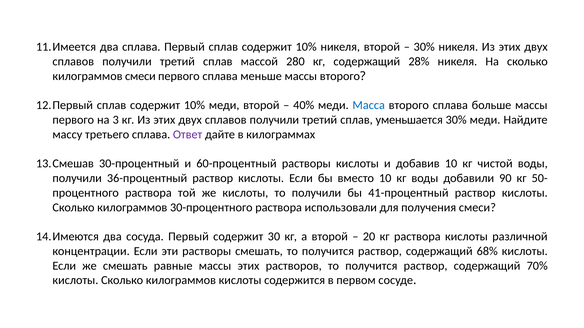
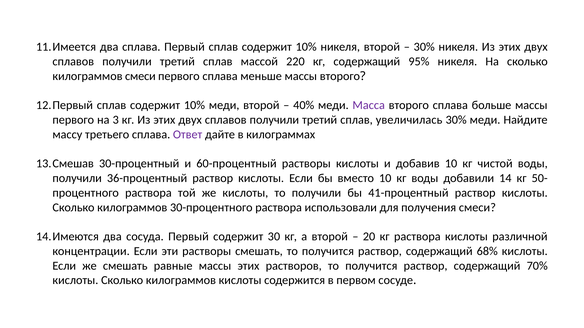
280: 280 -> 220 (295, 62)
28%: 28% -> 95% (419, 62)
Масса colour: blue -> purple (369, 105)
уменьшается: уменьшается -> увеличилась (409, 120)
90: 90 -> 14 (505, 178)
